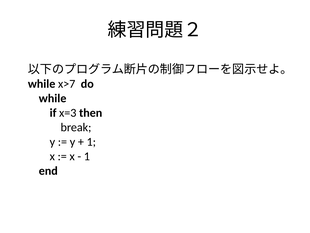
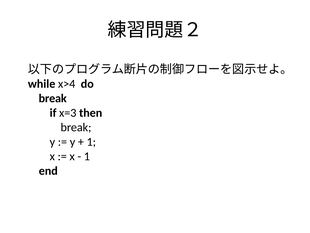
x>7: x>7 -> x>4 (67, 84)
while: while -> break (53, 98)
